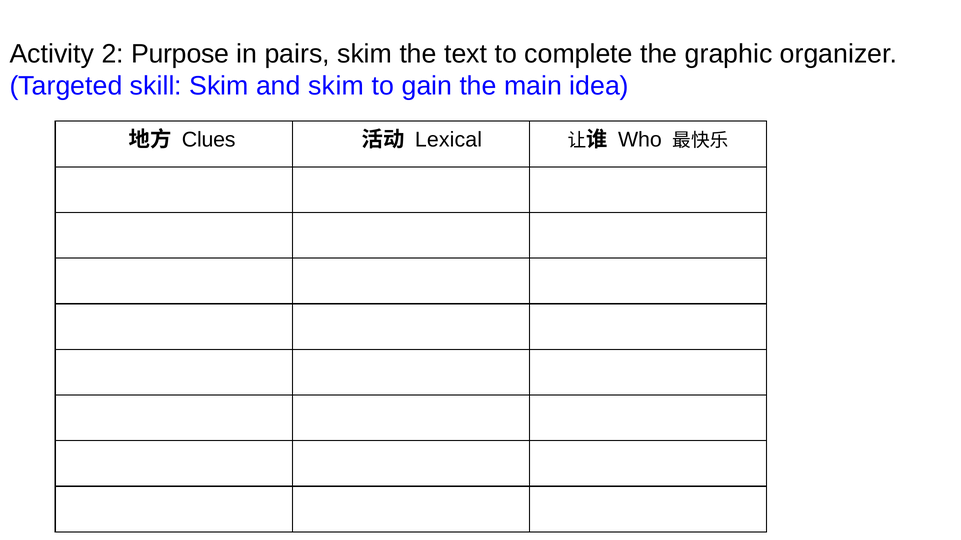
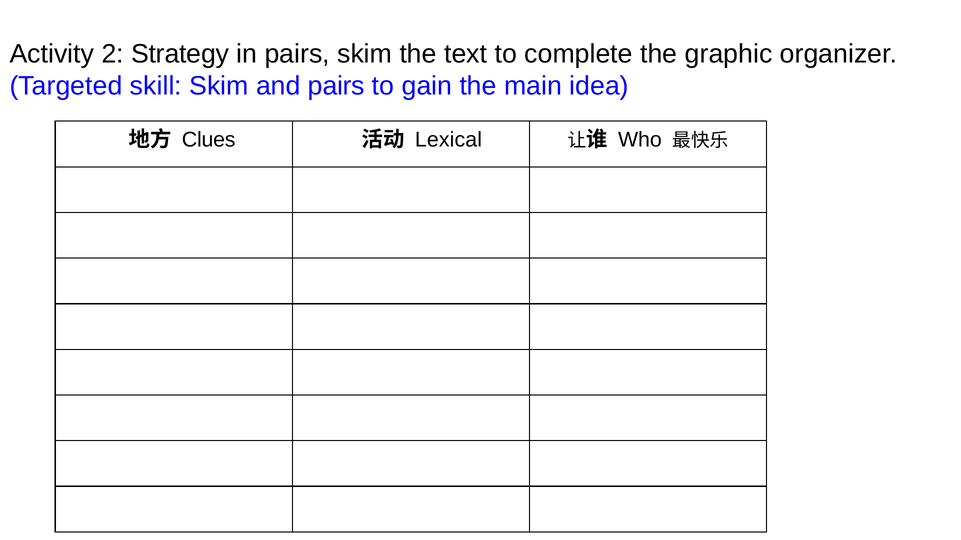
Purpose: Purpose -> Strategy (180, 54)
and skim: skim -> pairs (336, 86)
